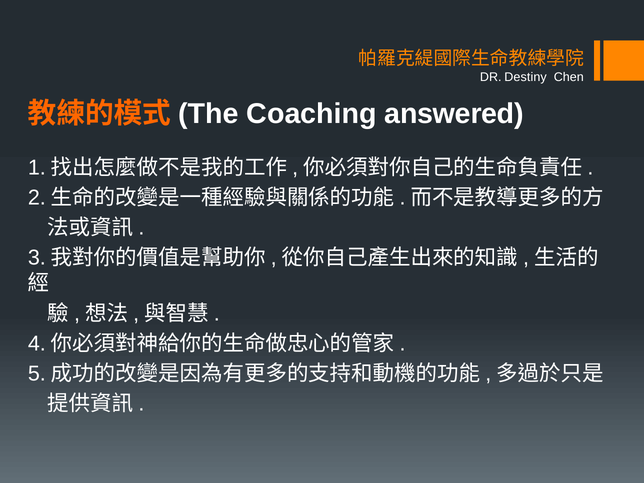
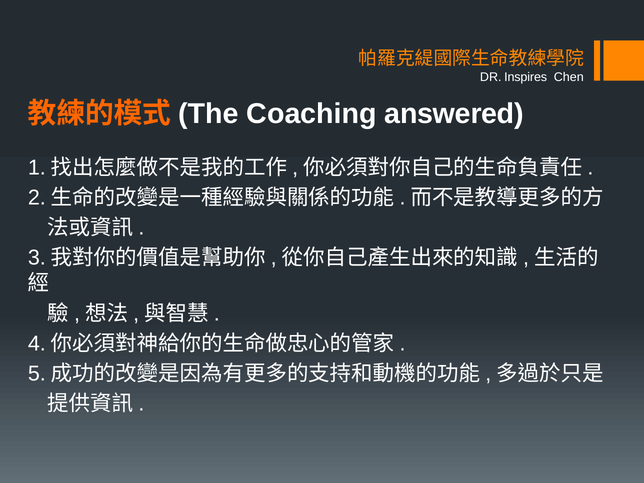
Destiny: Destiny -> Inspires (526, 77)
